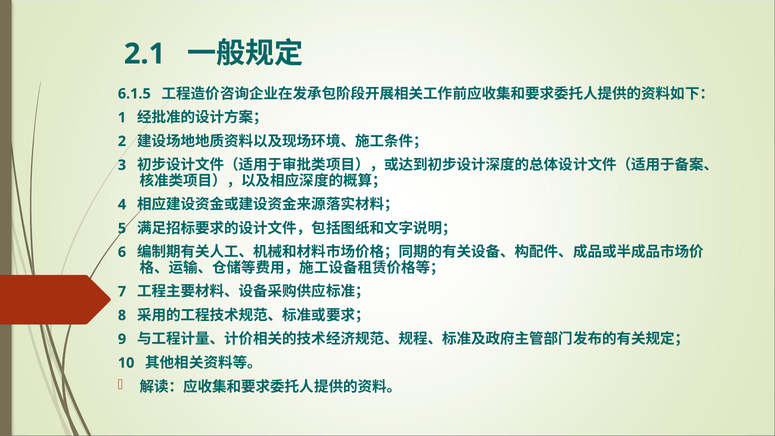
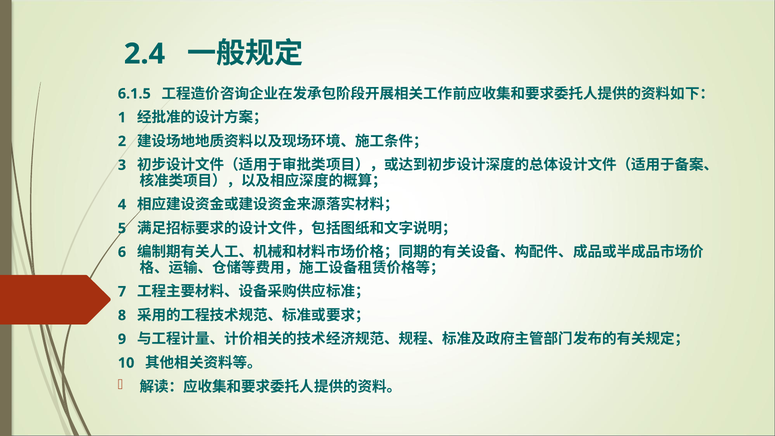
2.1: 2.1 -> 2.4 (145, 54)
